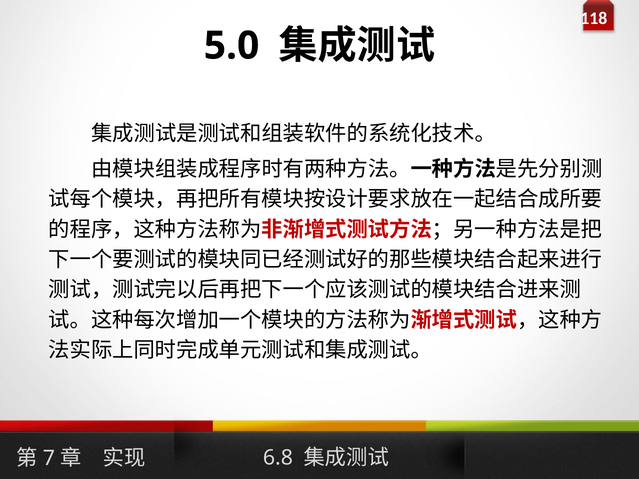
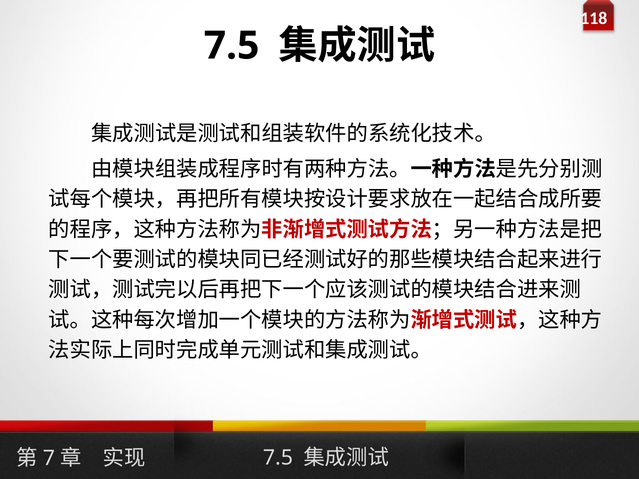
5.0: 5.0 -> 7.5 (232, 46)
6.8: 6.8 -> 7.5 (278, 458)
